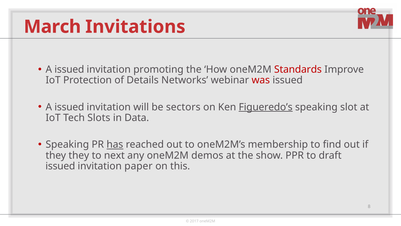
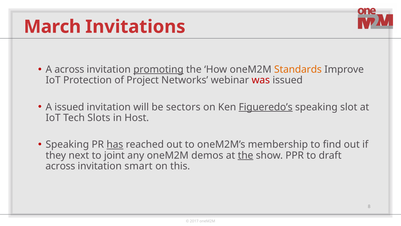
issued: issued -> across (69, 69)
promoting underline: none -> present (158, 69)
Standards colour: red -> orange (298, 69)
Details: Details -> Project (143, 80)
Data: Data -> Host (137, 118)
they they: they -> next (79, 155)
next: next -> joint (114, 155)
the underline: none -> present (246, 155)
issued: issued -> across (60, 166)
paper: paper -> smart (138, 166)
